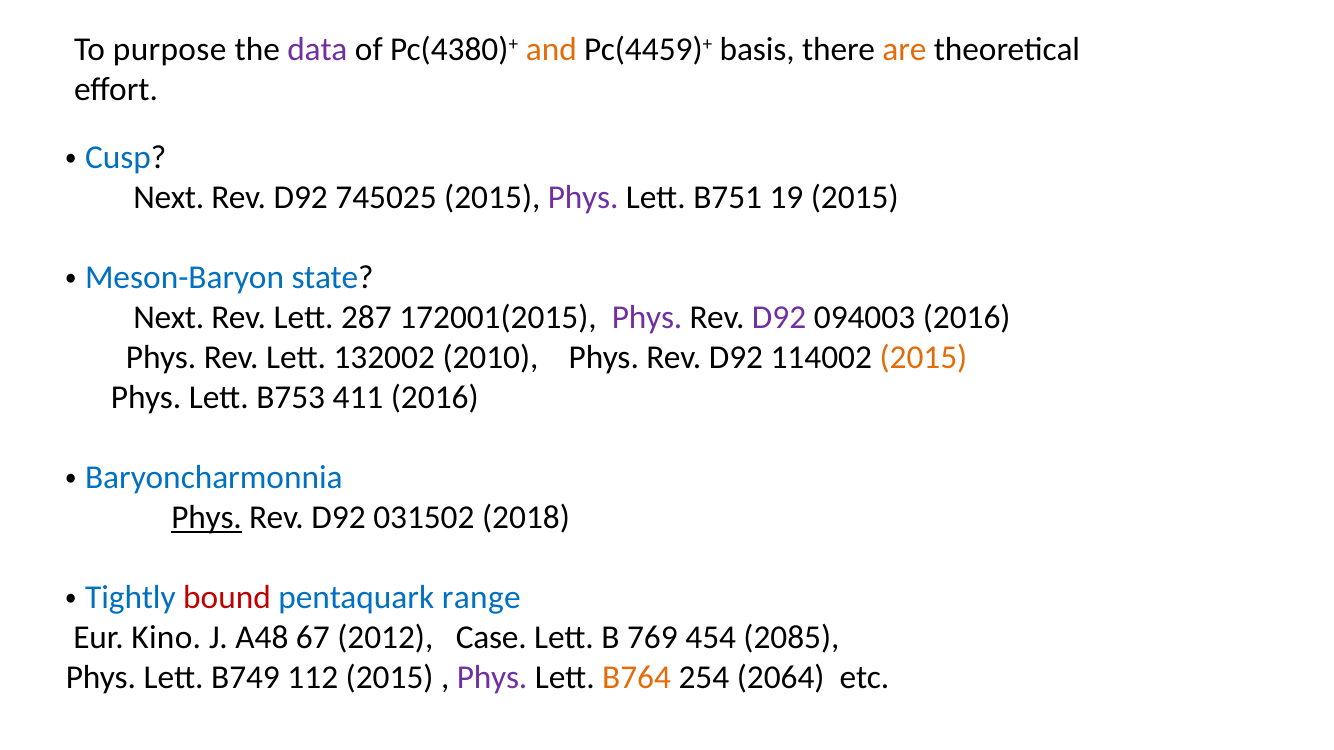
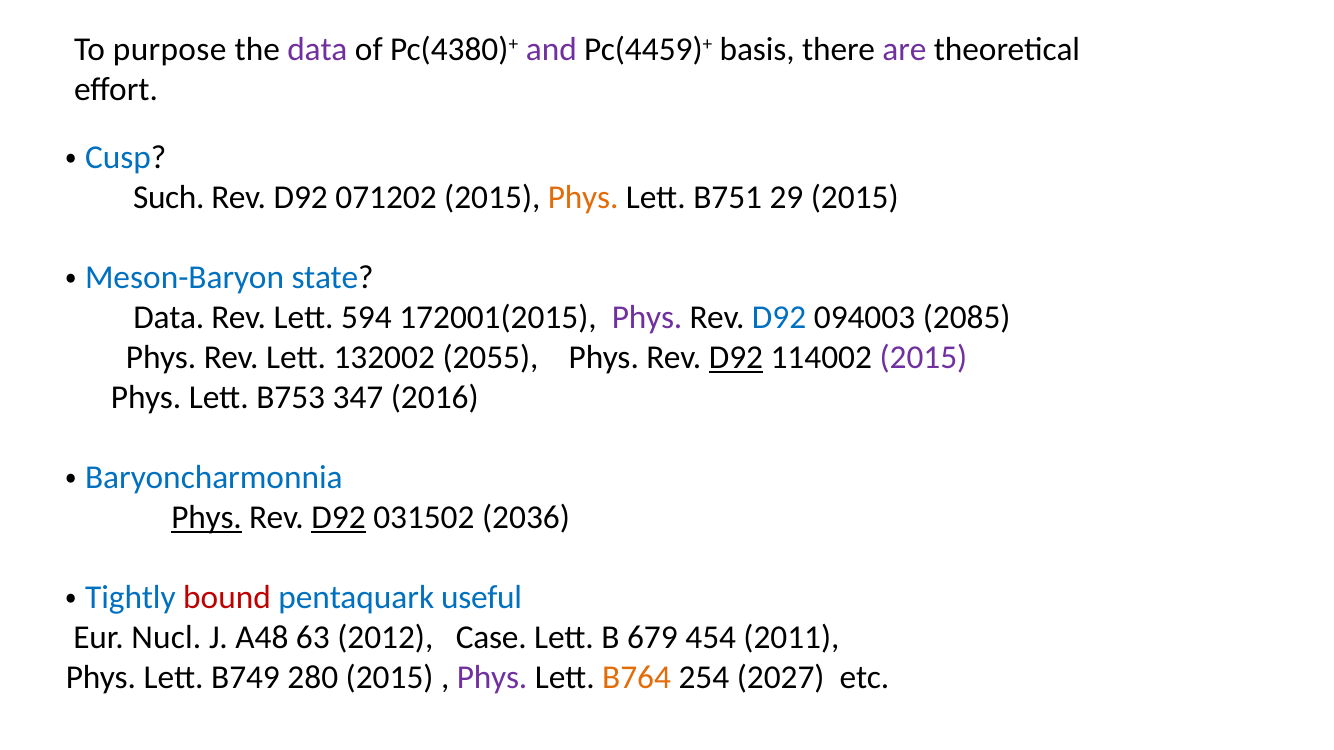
and colour: orange -> purple (551, 49)
are colour: orange -> purple (904, 49)
Next: Next -> Such (169, 198)
745025: 745025 -> 071202 (386, 198)
Phys colour: purple -> orange (583, 198)
19: 19 -> 29 (787, 198)
Next: Next -> Data (169, 318)
287: 287 -> 594 (366, 318)
D92 colour: purple -> blue (779, 318)
094003 2016: 2016 -> 2085 (967, 318)
2010: 2010 -> 2055 (491, 358)
D92 underline: none -> present (736, 358)
2015 colour: orange -> purple (923, 358)
411: 411 -> 347 (358, 398)
D92 underline: none -> present (339, 518)
2018: 2018 -> 2036 (526, 518)
range: range -> useful (482, 598)
Kino: Kino -> Nucl (166, 638)
67: 67 -> 63 (313, 638)
769: 769 -> 679 (652, 638)
2085: 2085 -> 2011 (792, 638)
112: 112 -> 280 (313, 678)
2064: 2064 -> 2027 (781, 678)
